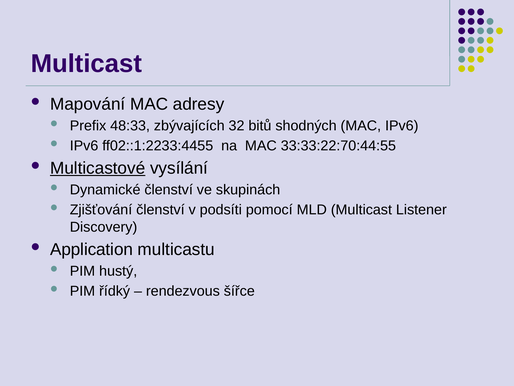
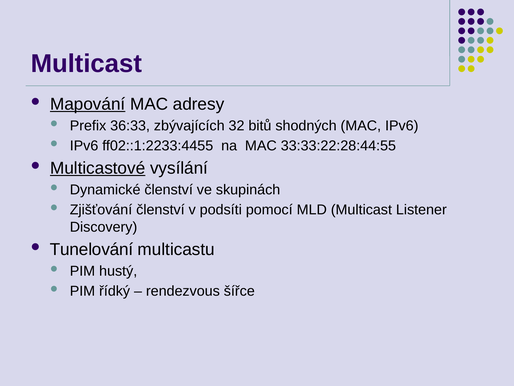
Mapování underline: none -> present (88, 104)
48:33: 48:33 -> 36:33 (130, 126)
33:33:22:70:44:55: 33:33:22:70:44:55 -> 33:33:22:28:44:55 (338, 146)
Application: Application -> Tunelování (92, 249)
